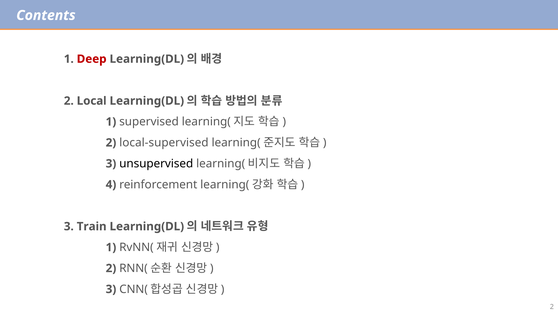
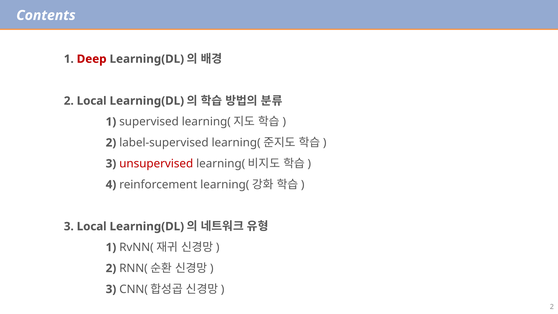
local-supervised: local-supervised -> label-supervised (164, 143)
unsupervised colour: black -> red (156, 164)
3 Train: Train -> Local (92, 226)
